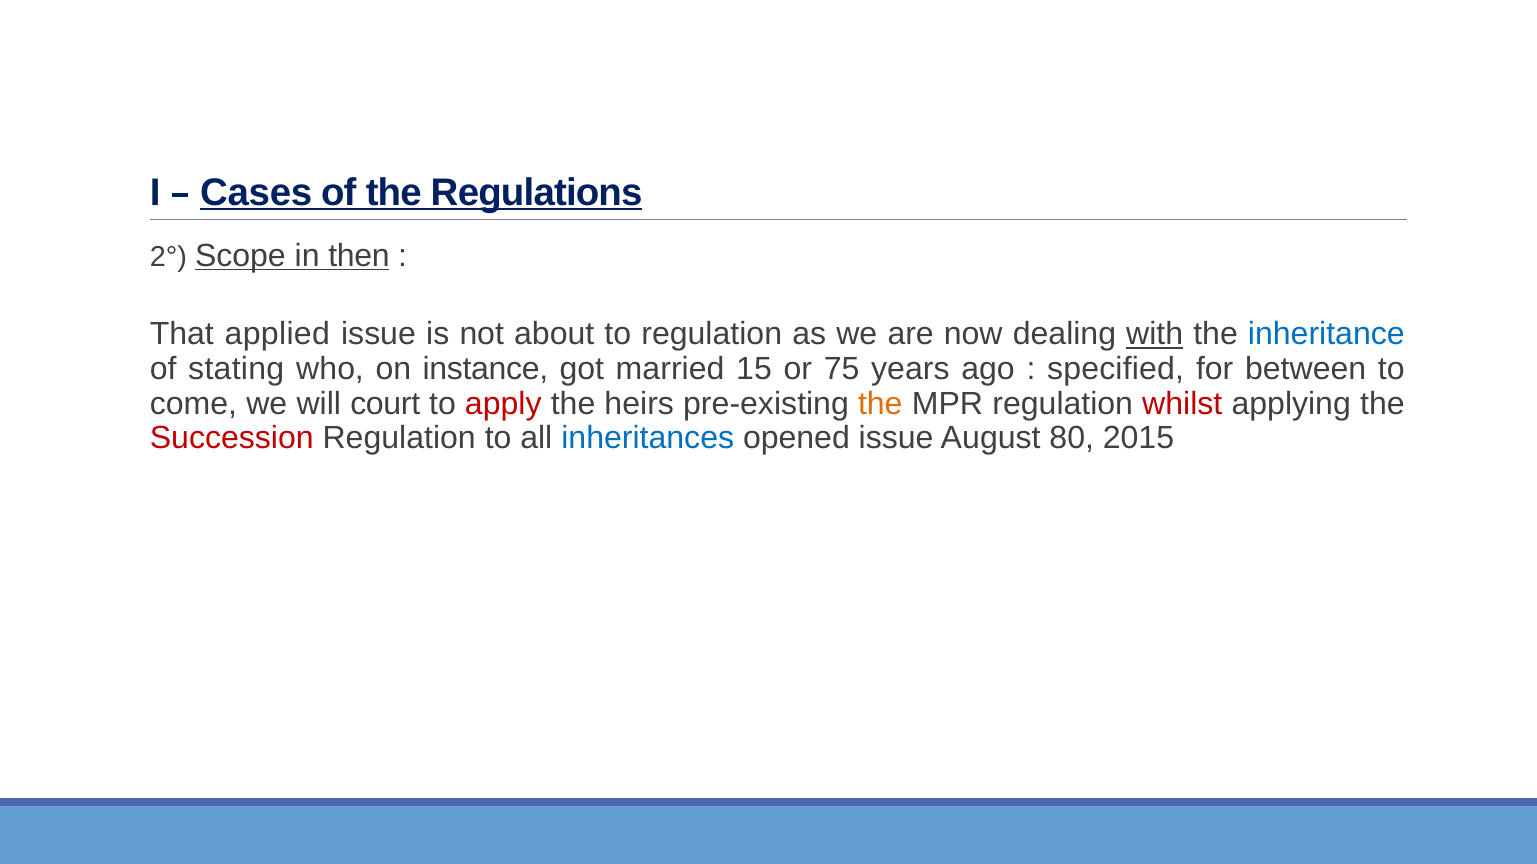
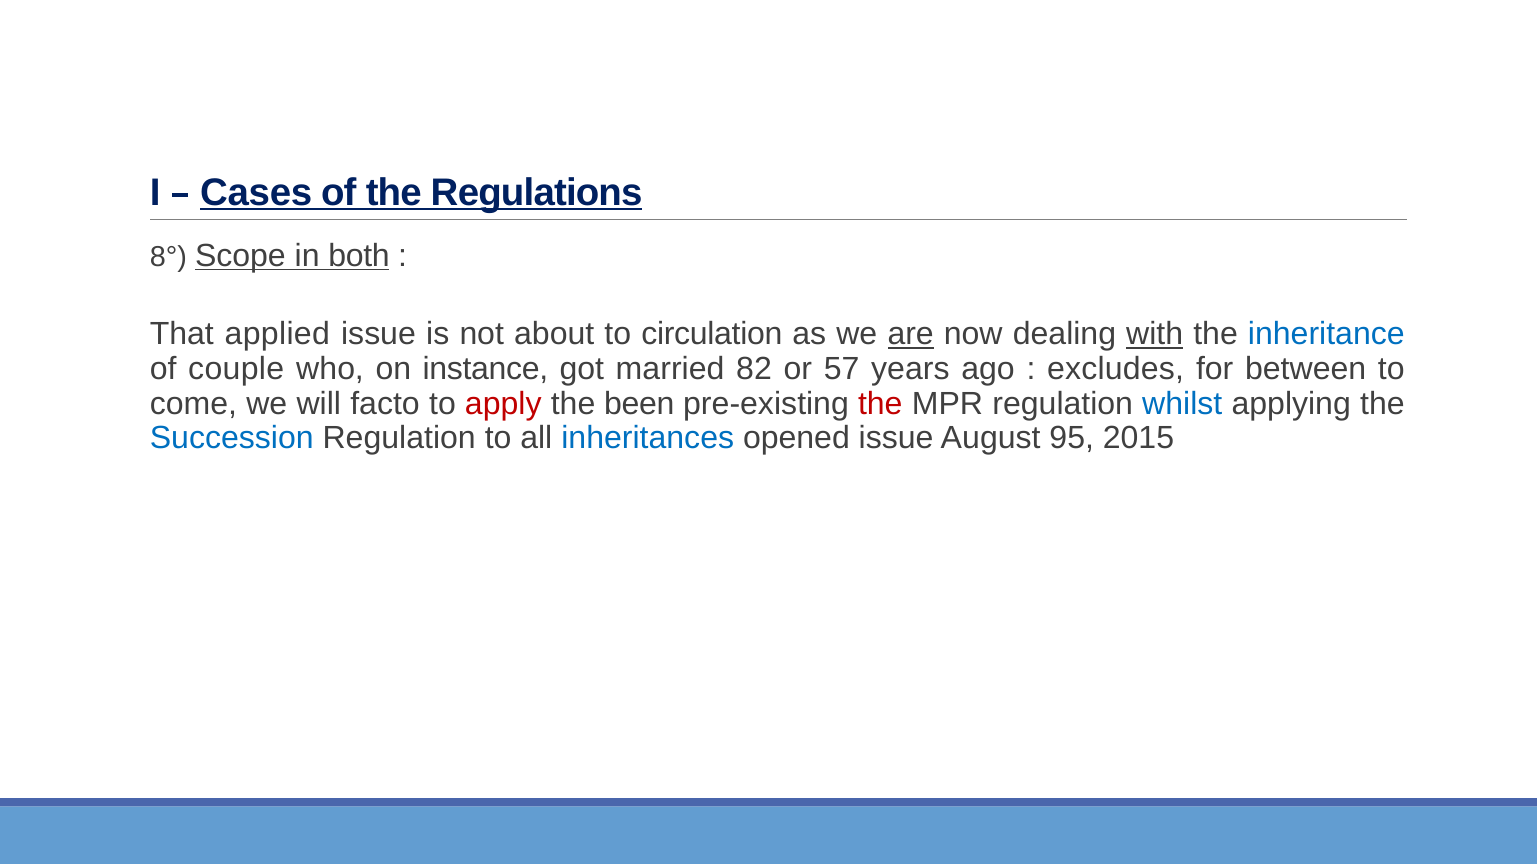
2°: 2° -> 8° (168, 257)
then: then -> both (359, 256)
to regulation: regulation -> circulation (712, 334)
are underline: none -> present (911, 334)
stating: stating -> couple (236, 369)
15: 15 -> 82 (754, 369)
75: 75 -> 57 (842, 369)
specified: specified -> excludes (1116, 369)
court: court -> facto (385, 404)
heirs: heirs -> been (639, 404)
the colour: orange -> red (880, 404)
whilst colour: red -> blue (1182, 404)
Succession colour: red -> blue (232, 438)
80: 80 -> 95 (1072, 438)
